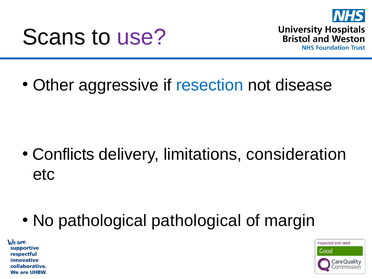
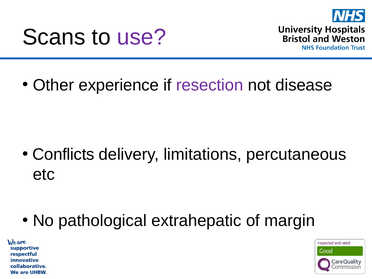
aggressive: aggressive -> experience (119, 85)
resection colour: blue -> purple (210, 85)
consideration: consideration -> percutaneous (296, 155)
pathological pathological: pathological -> extrahepatic (196, 221)
